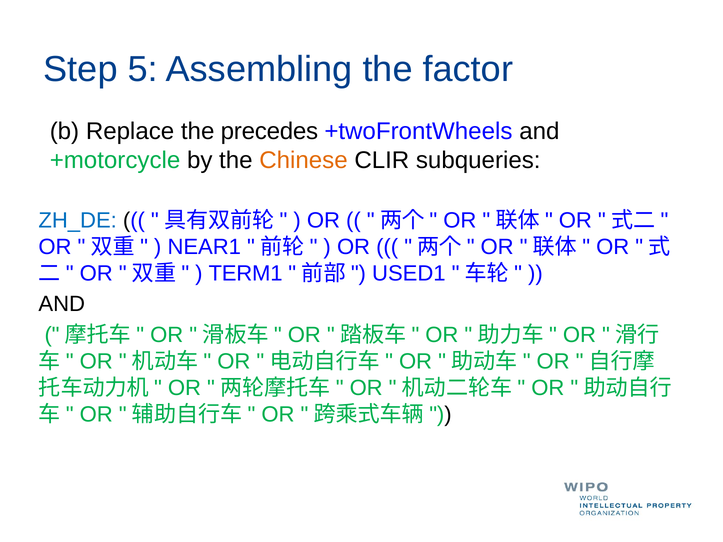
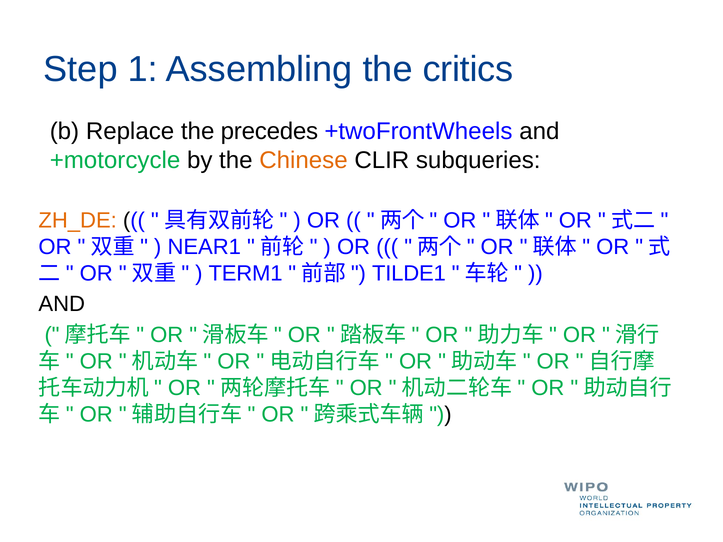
5: 5 -> 1 (143, 69)
factor: factor -> critics (468, 69)
ZH_DE colour: blue -> orange (78, 220)
USED1: USED1 -> TILDE1 (409, 273)
